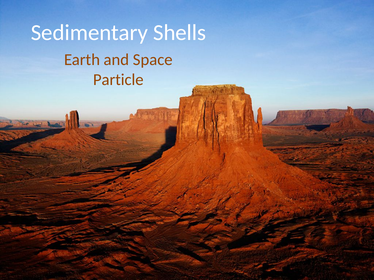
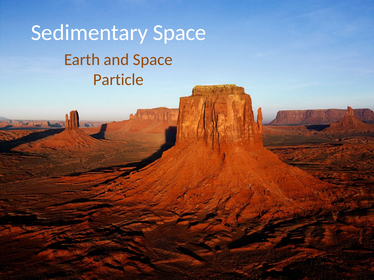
Sedimentary Shells: Shells -> Space (180, 33)
